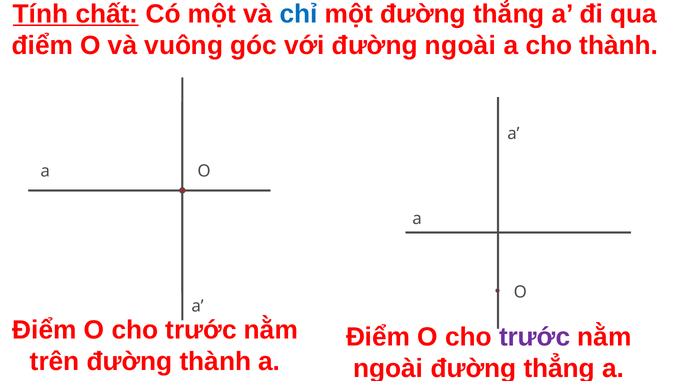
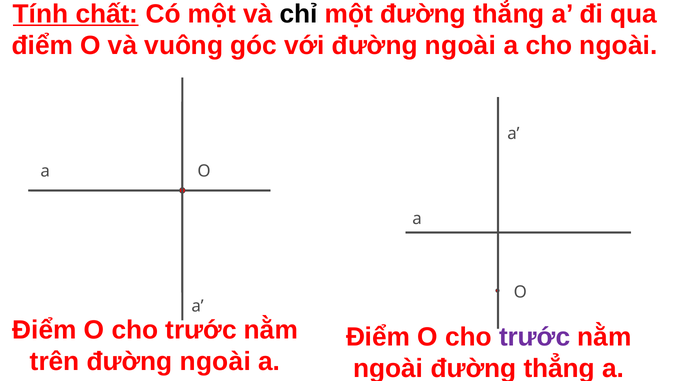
chỉ colour: blue -> black (299, 14)
cho thành: thành -> ngoài (618, 45)
trên đường thành: thành -> ngoài (215, 361)
